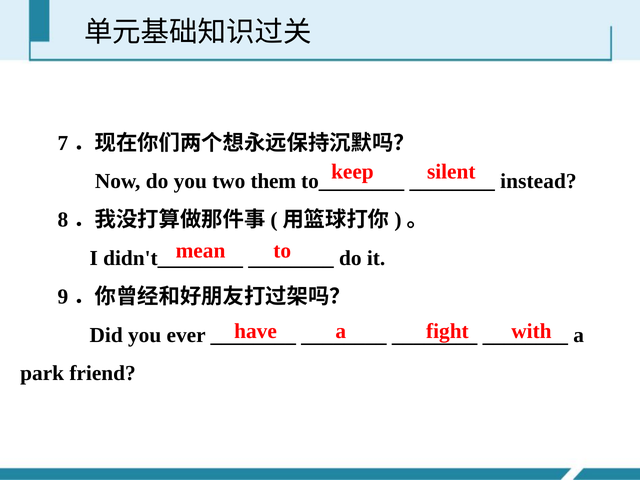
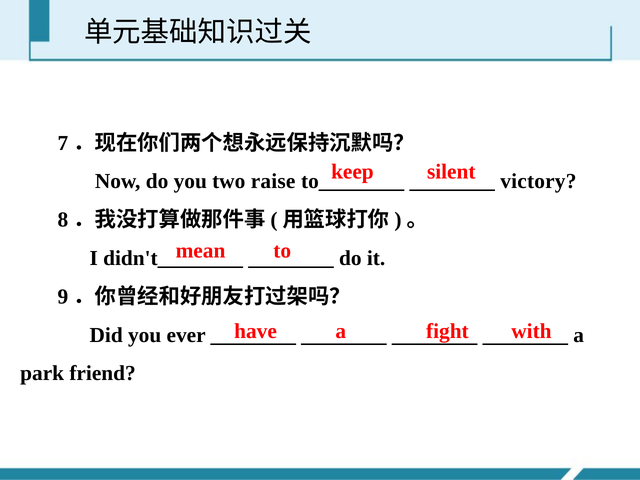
them: them -> raise (273, 181)
instead: instead -> victory (538, 181)
